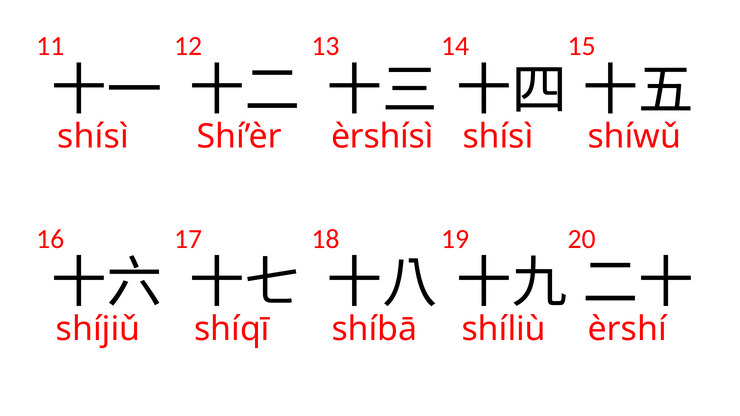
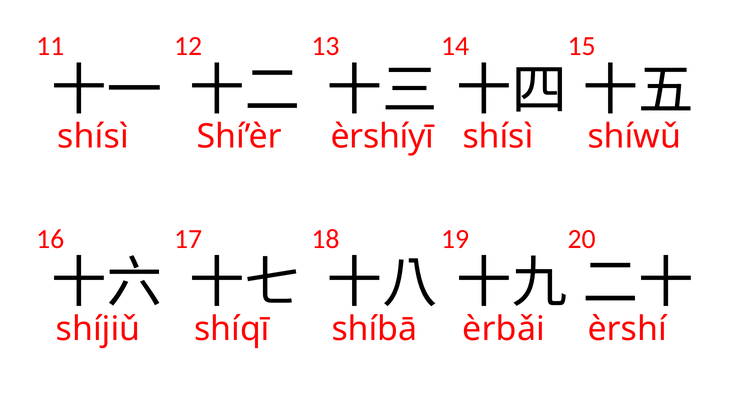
èrshísì: èrshísì -> èrshíyī (382, 137)
shíliù: shíliù -> èrbǎi (504, 329)
